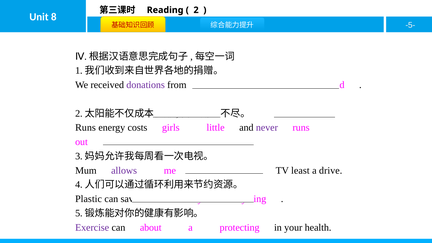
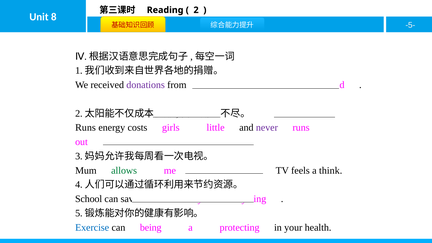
allows colour: purple -> green (124, 170)
least: least -> feels (300, 170)
drive: drive -> think (331, 170)
Plastic: Plastic -> School (89, 199)
Exercise colour: purple -> blue (92, 227)
about: about -> being (151, 227)
